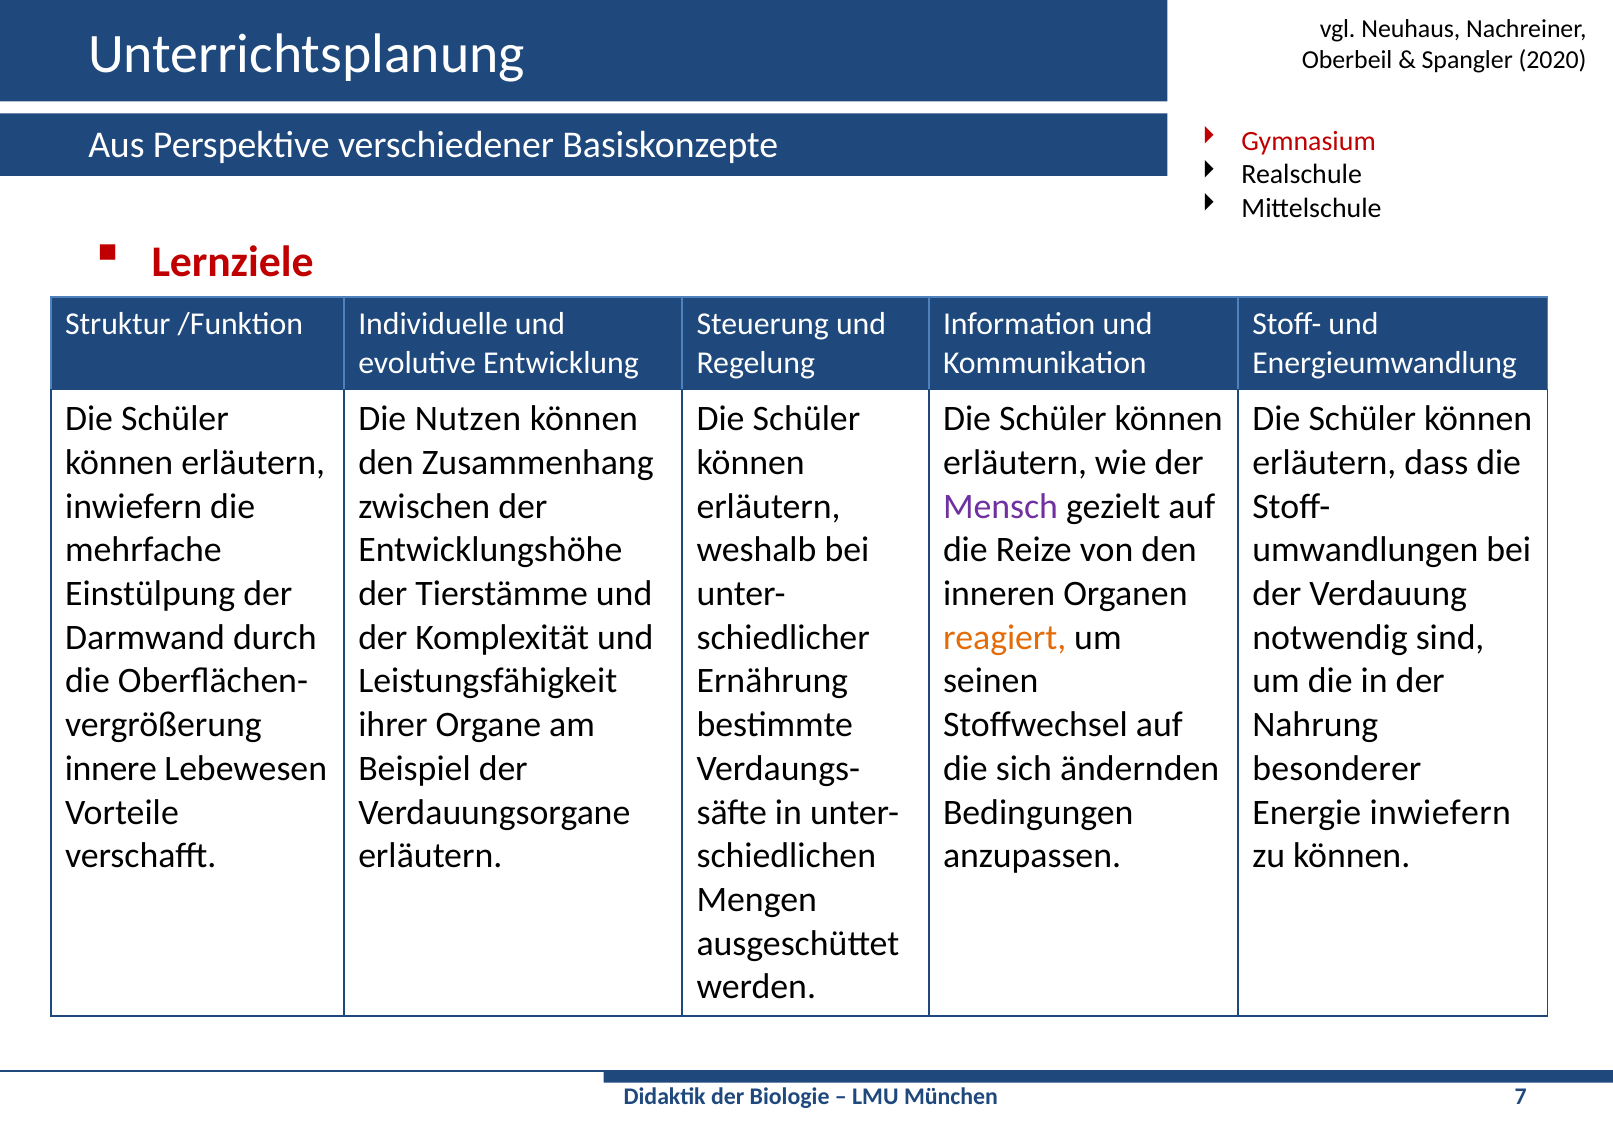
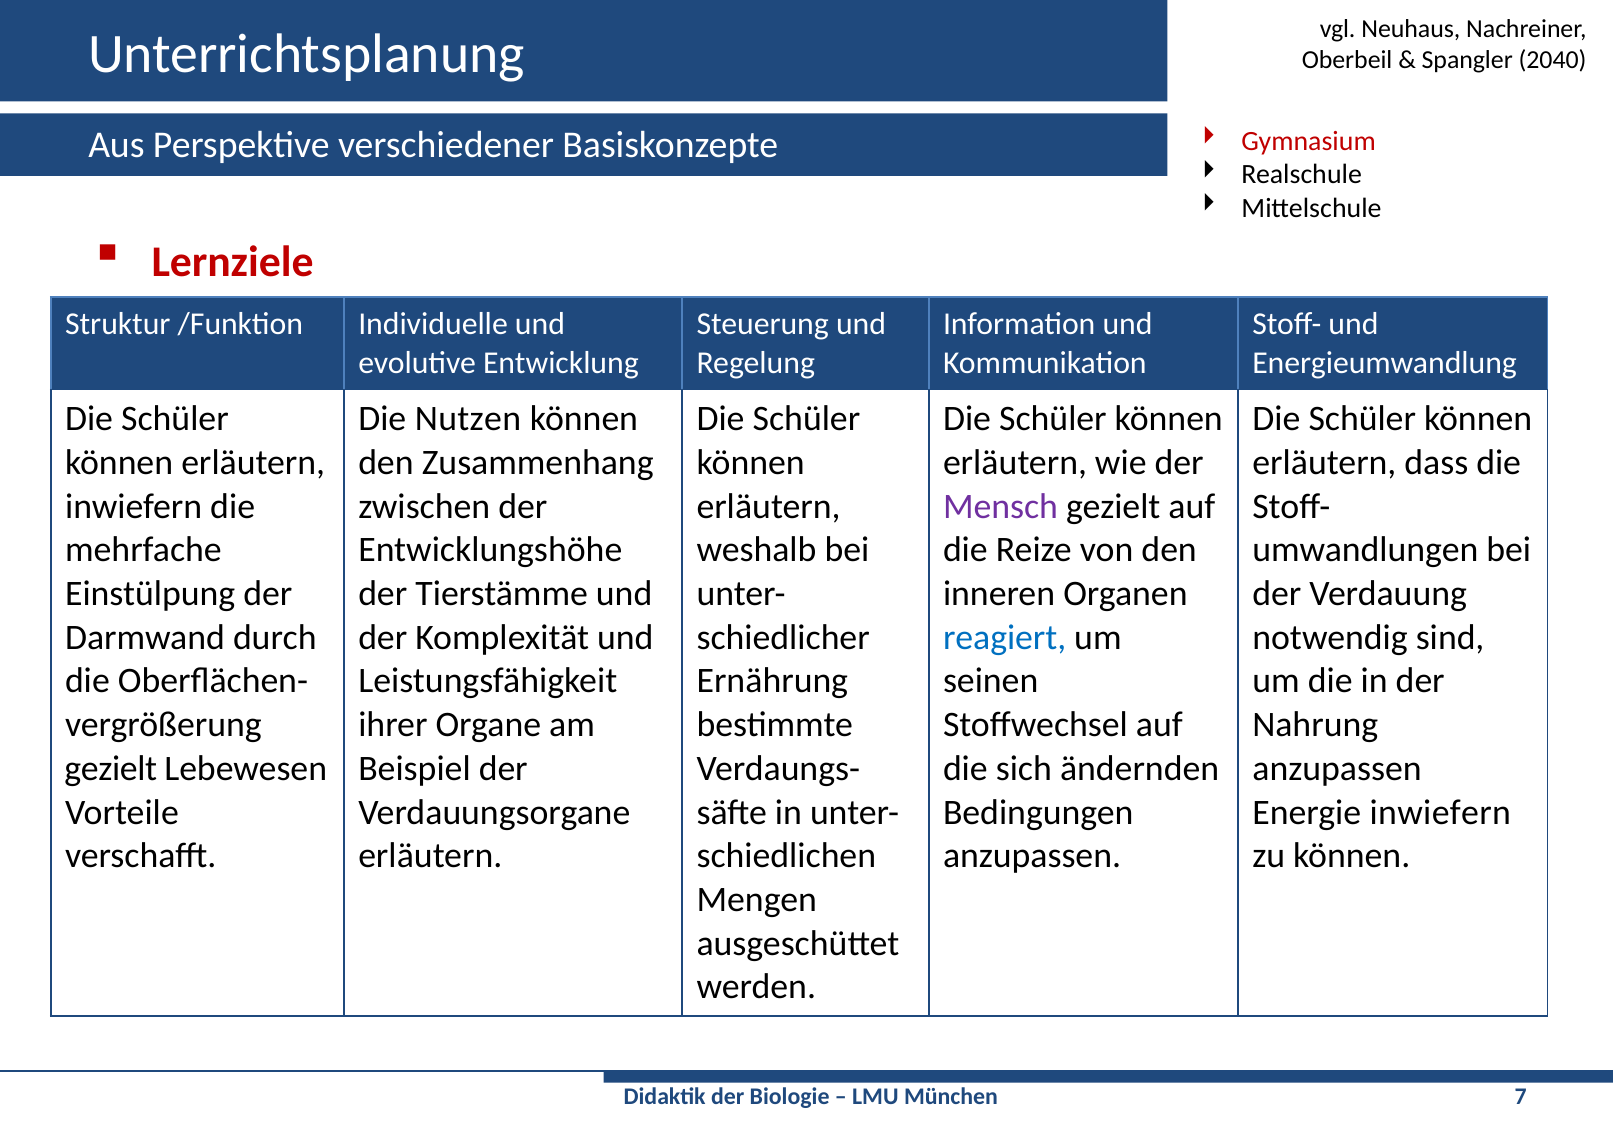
2020: 2020 -> 2040 (1553, 60)
reagiert colour: orange -> blue (1005, 637)
innere: innere -> gezielt (111, 768)
besonderer: besonderer -> anzupassen (1337, 768)
